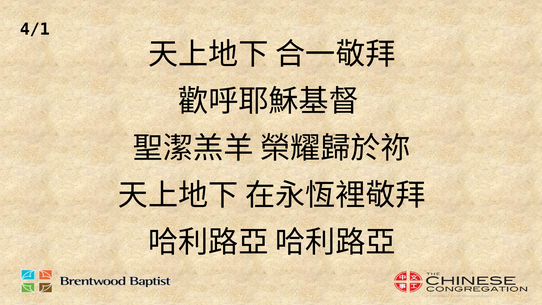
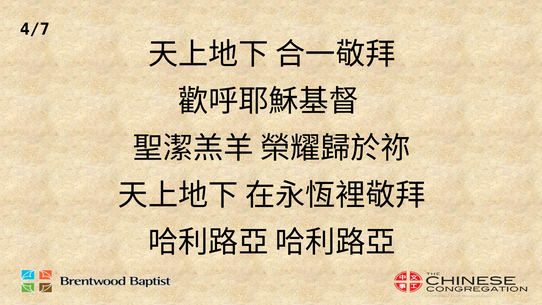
4/1: 4/1 -> 4/7 (35, 29)
